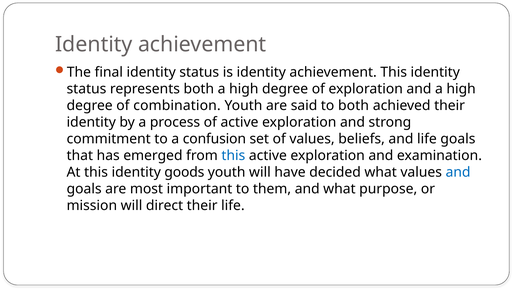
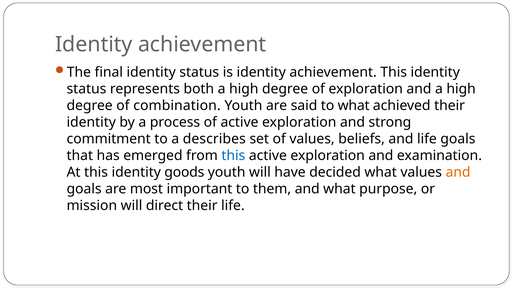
to both: both -> what (354, 105)
confusion: confusion -> describes (214, 139)
and colour: blue -> orange (458, 172)
